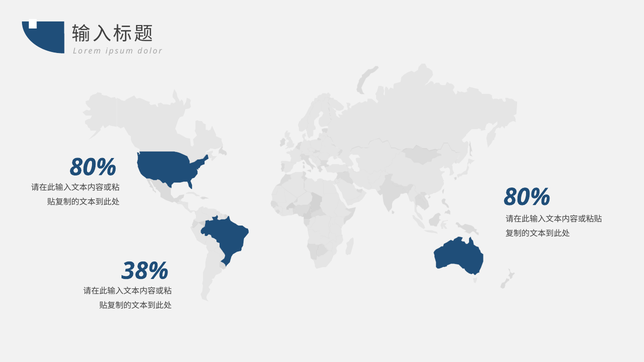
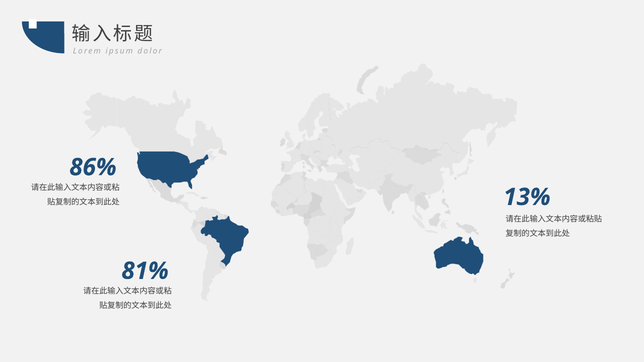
80%: 80% -> 86% (93, 167)
80%: 80% -> 13% (527, 197)
38%: 38% -> 81% (145, 271)
